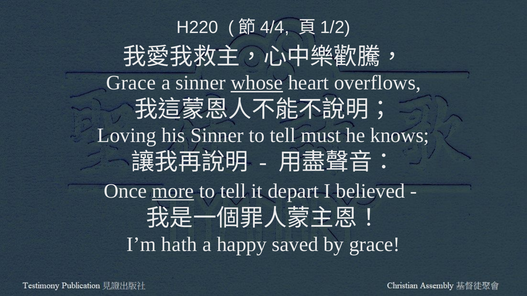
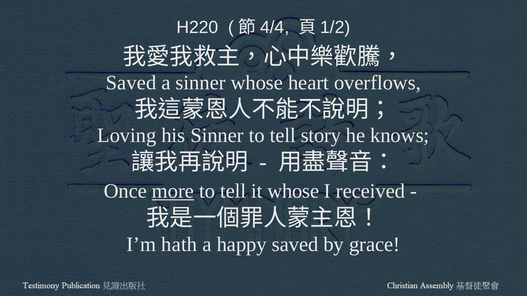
Grace: Grace -> Saved (131, 83)
whose underline: present -> none (257, 83)
must: must -> story (321, 136)
it depart: depart -> whose (293, 191)
believed: believed -> received (370, 191)
